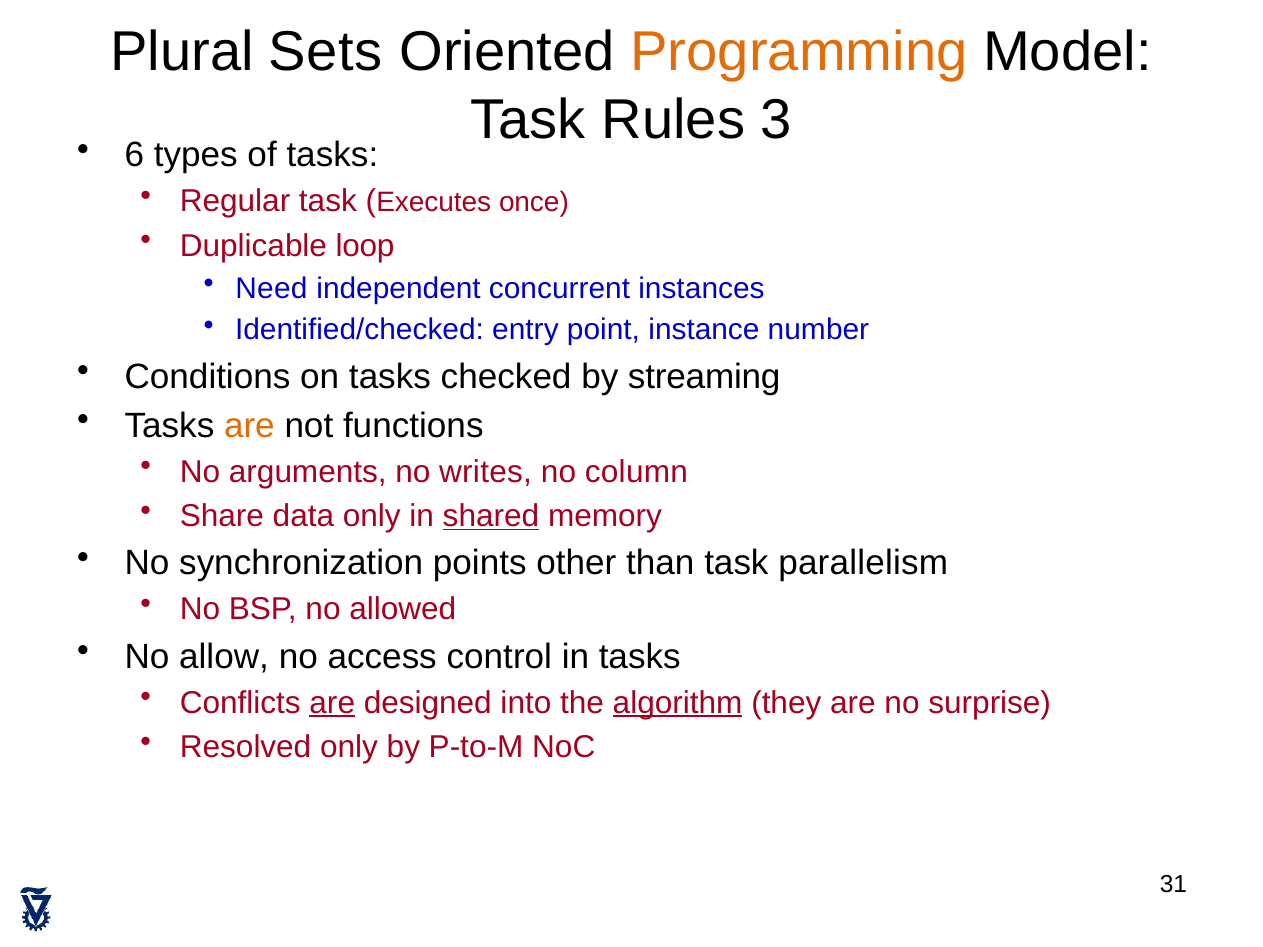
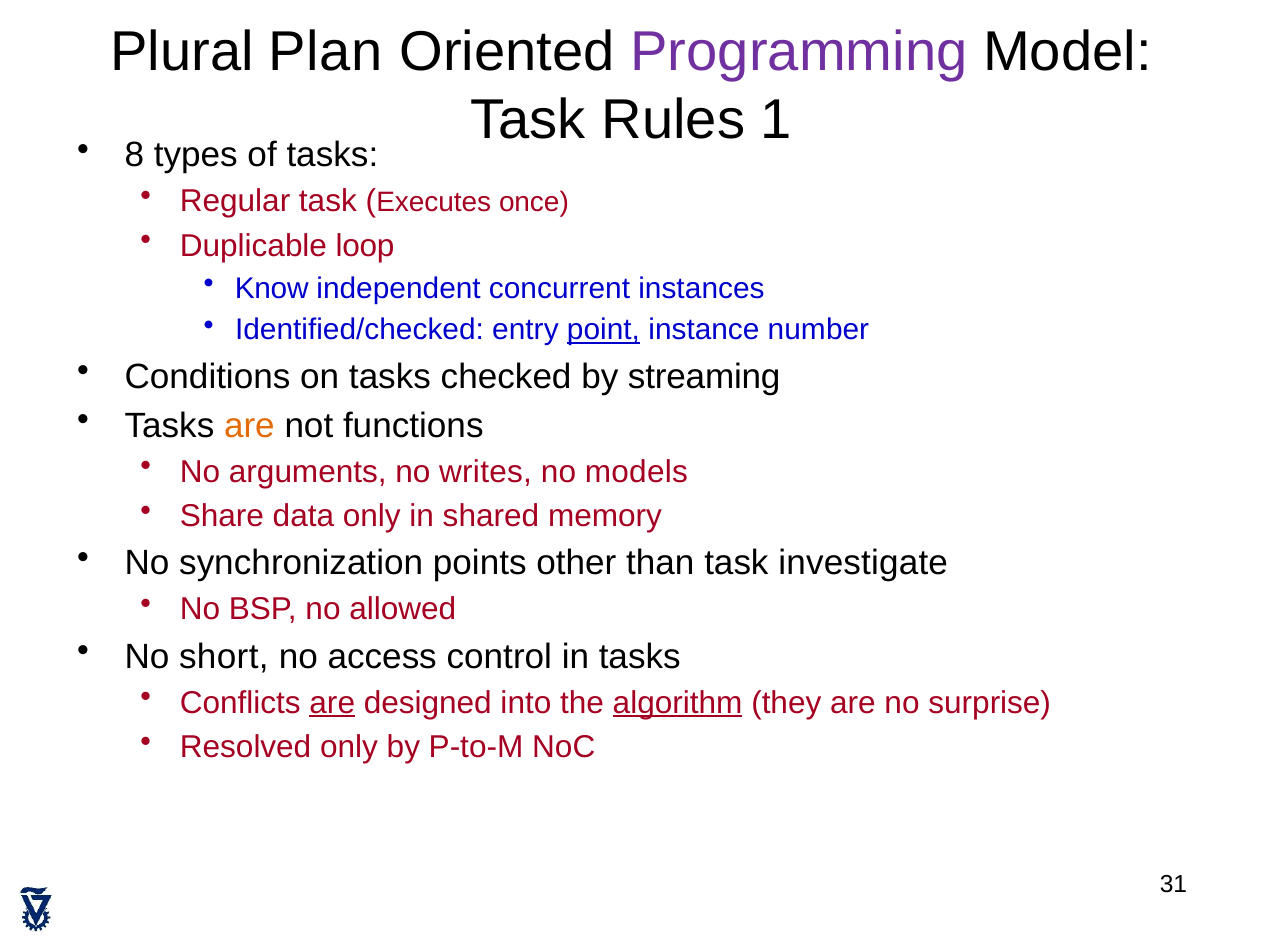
Sets: Sets -> Plan (326, 52)
Programming colour: orange -> purple (799, 52)
3: 3 -> 1 (776, 120)
6: 6 -> 8 (134, 155)
Need: Need -> Know (272, 288)
point underline: none -> present (603, 330)
column: column -> models (636, 472)
shared underline: present -> none (491, 516)
parallelism: parallelism -> investigate (863, 563)
allow: allow -> short (224, 657)
